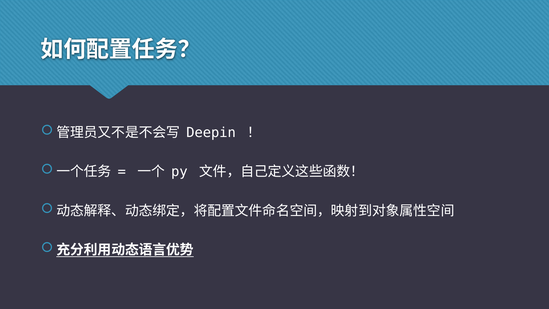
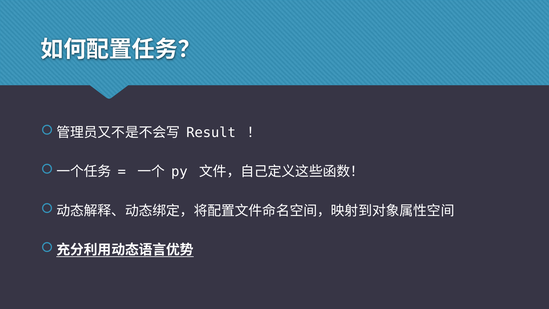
Deepin: Deepin -> Result (211, 132)
